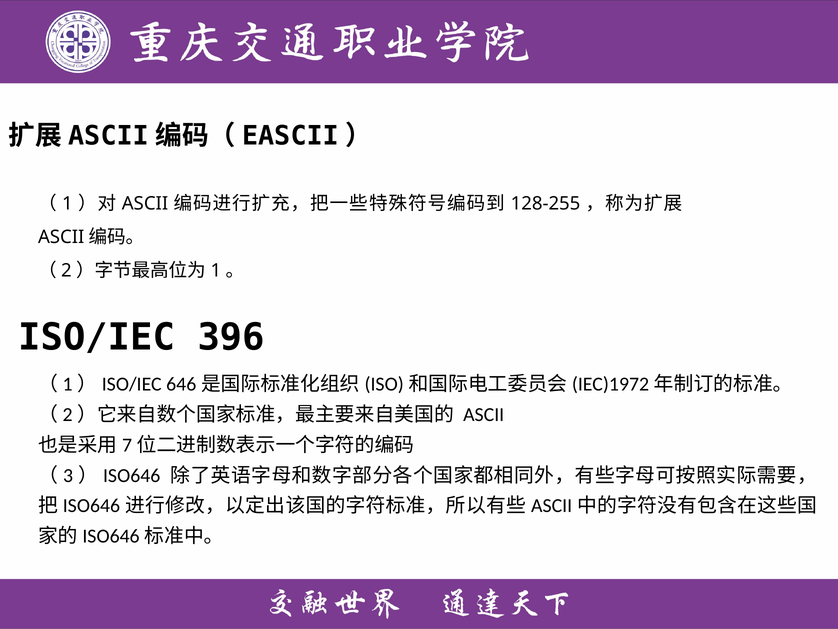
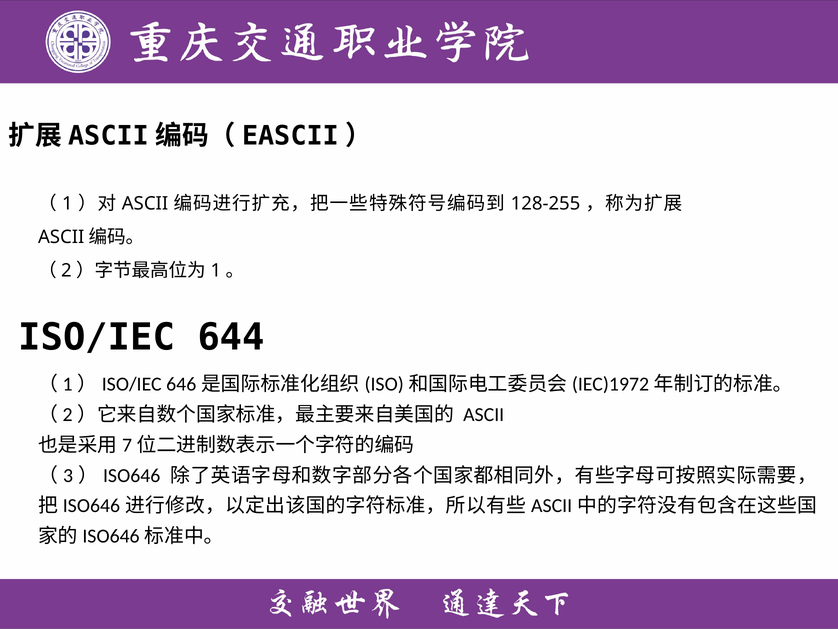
396: 396 -> 644 (231, 337)
